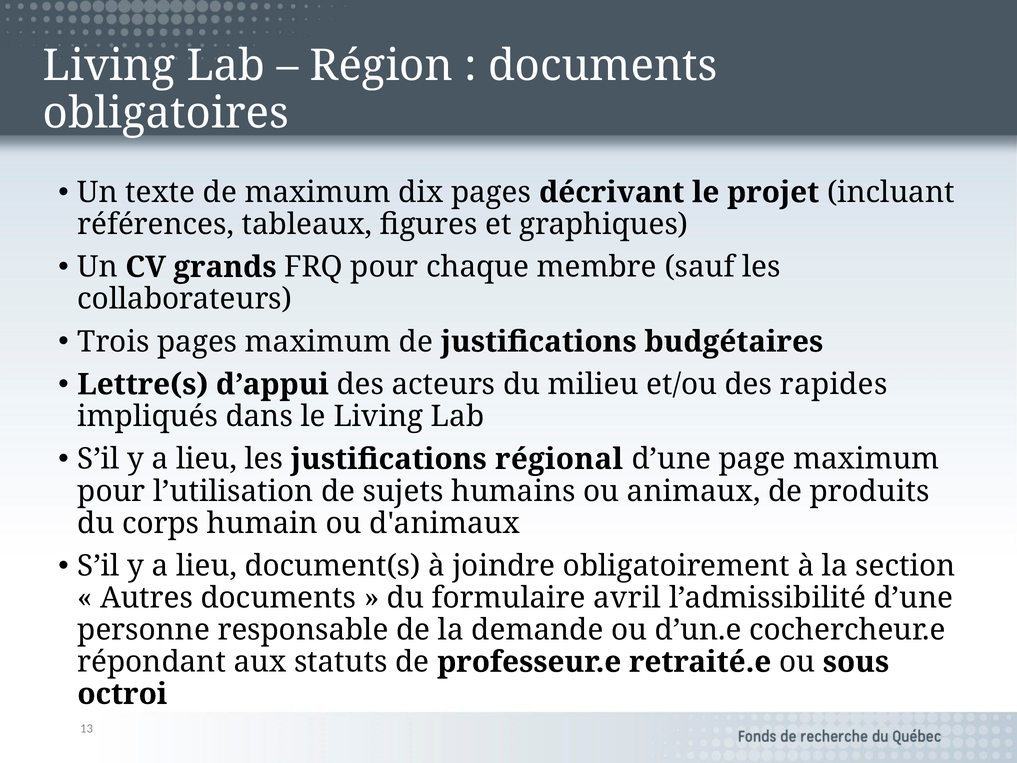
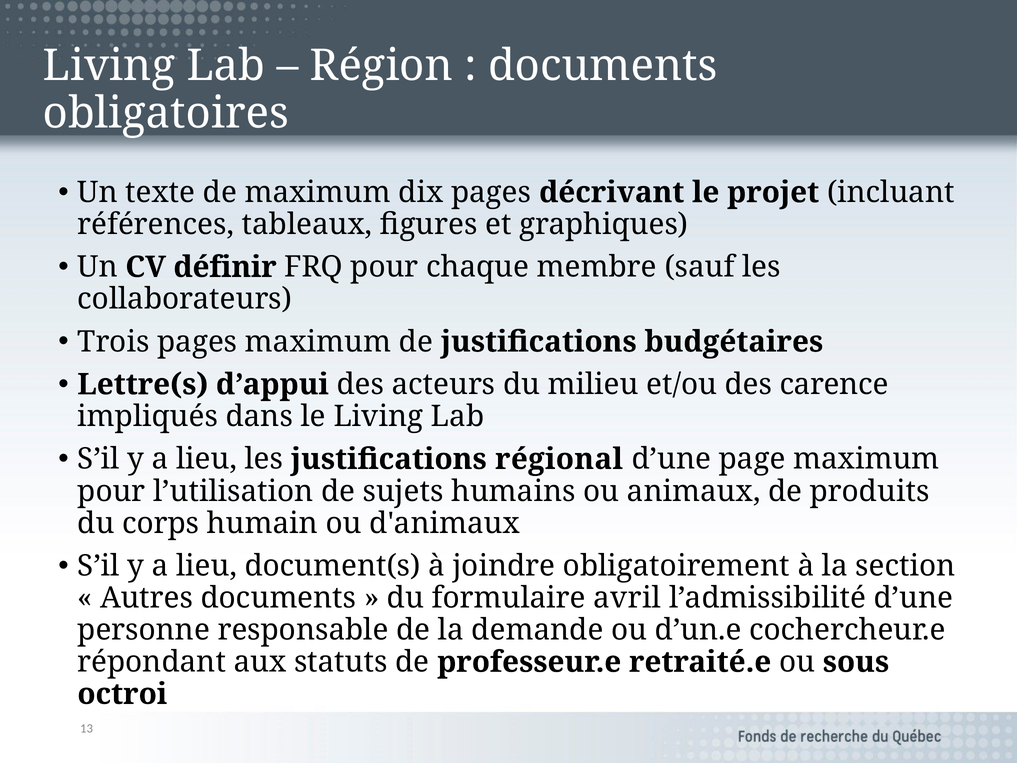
grands: grands -> définir (225, 267)
rapides: rapides -> carence (834, 384)
